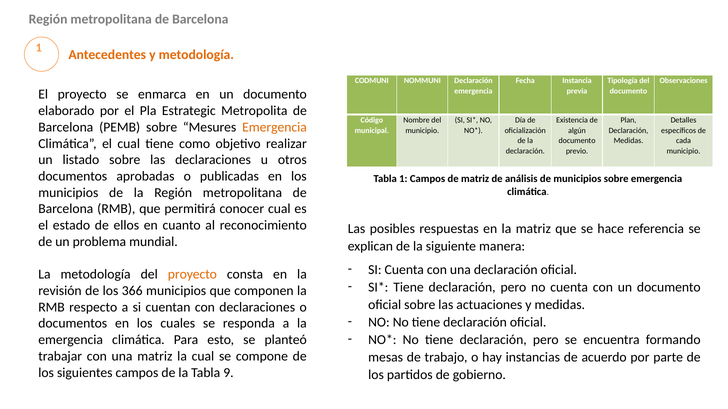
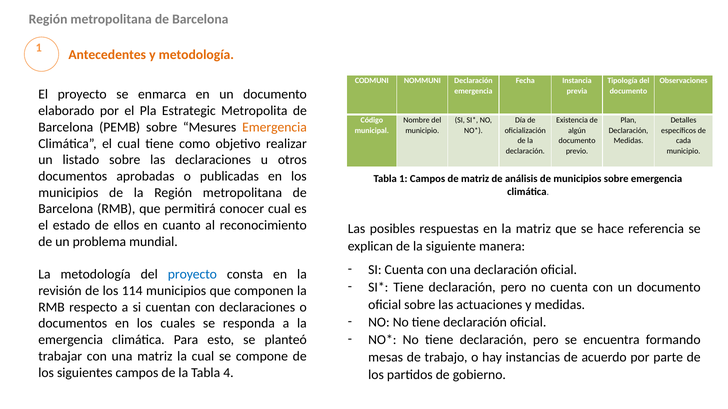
proyecto colour: orange -> blue (192, 275)
366: 366 -> 114 (132, 291)
9: 9 -> 4 (228, 373)
